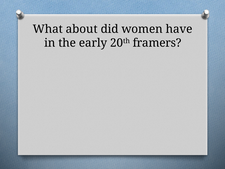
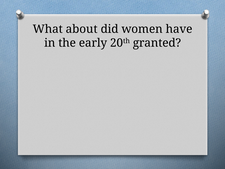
framers: framers -> granted (157, 43)
